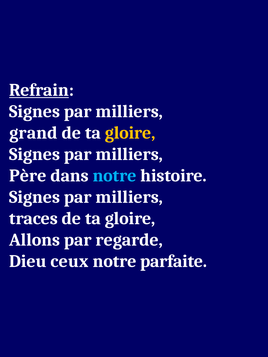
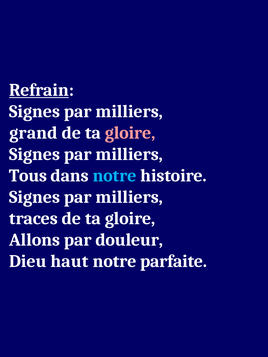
gloire colour: yellow -> pink (130, 133)
Père: Père -> Tous (28, 176)
regarde: regarde -> douleur (129, 240)
ceux: ceux -> haut (69, 262)
